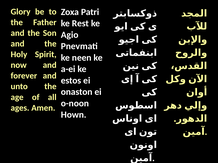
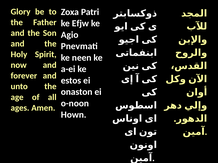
Rest: Rest -> Efjw (80, 23)
